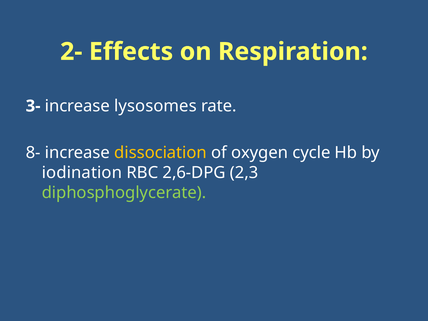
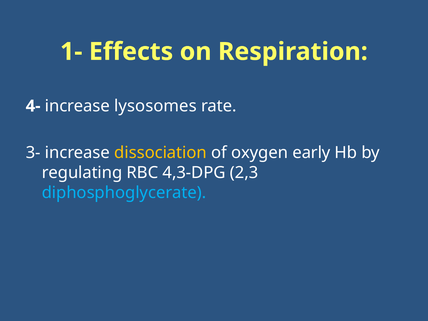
2-: 2- -> 1- (71, 52)
3-: 3- -> 4- (33, 106)
8-: 8- -> 3- (33, 153)
cycle: cycle -> early (311, 153)
iodination: iodination -> regulating (82, 173)
2,6-DPG: 2,6-DPG -> 4,3-DPG (194, 173)
diphosphoglycerate colour: light green -> light blue (124, 193)
